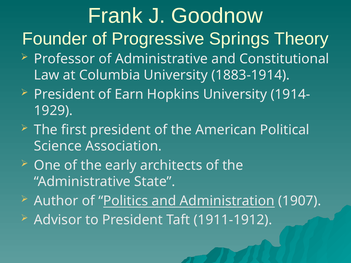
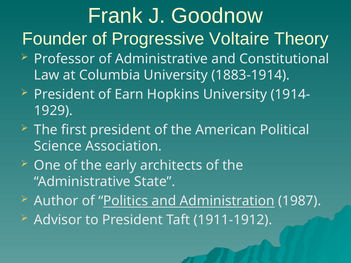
Springs: Springs -> Voltaire (239, 39)
1907: 1907 -> 1987 (300, 201)
